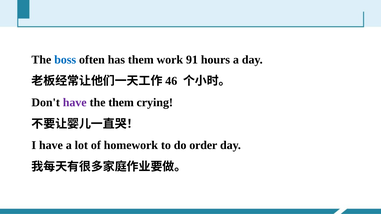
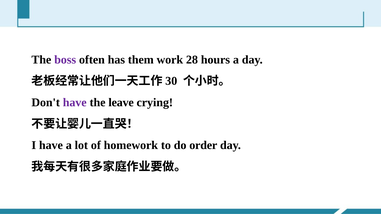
boss colour: blue -> purple (65, 60)
91: 91 -> 28 (192, 60)
46: 46 -> 30 (171, 81)
the them: them -> leave (121, 103)
